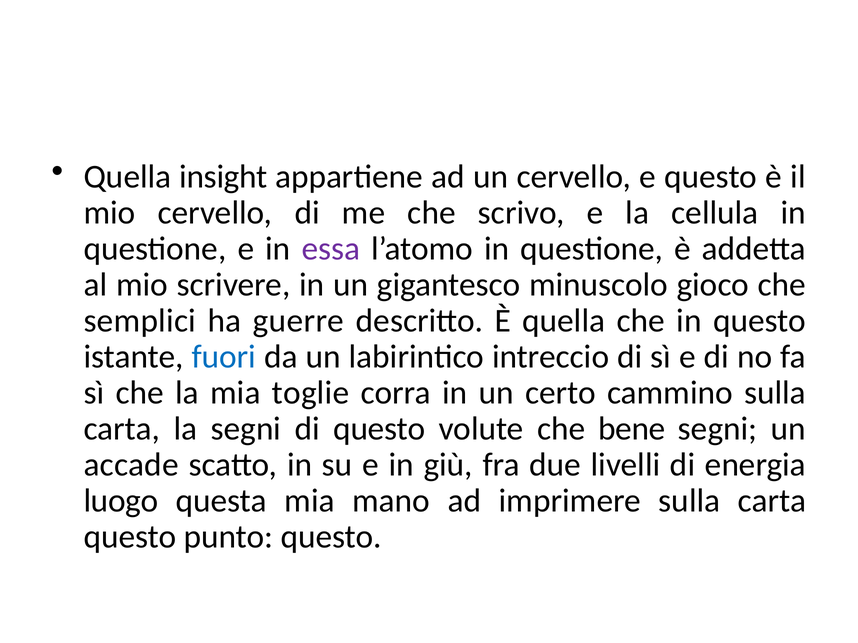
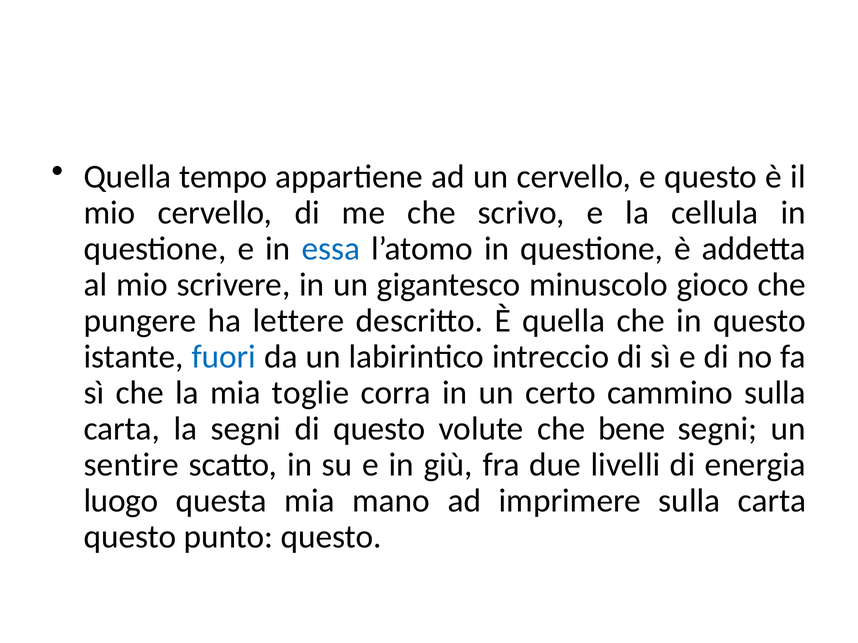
insight: insight -> tempo (223, 177)
essa colour: purple -> blue (331, 249)
semplici: semplici -> pungere (140, 321)
guerre: guerre -> lettere (299, 321)
accade: accade -> sentire (131, 465)
